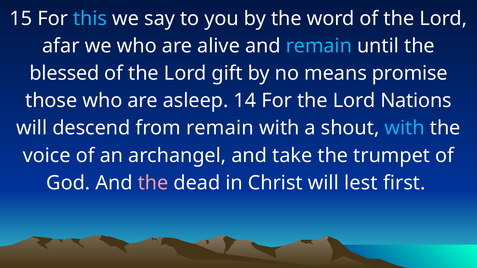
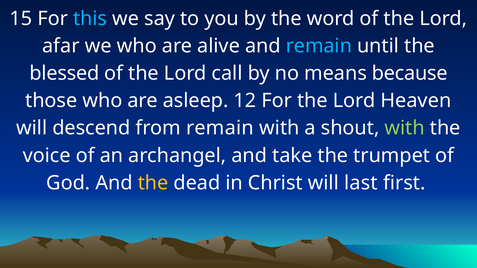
gift: gift -> call (227, 73)
promise: promise -> because (410, 73)
14: 14 -> 12 (245, 101)
Nations: Nations -> Heaven (416, 101)
with colour: light blue -> light green (405, 128)
the colour: pink -> yellow (153, 183)
lest: lest -> last (361, 183)
